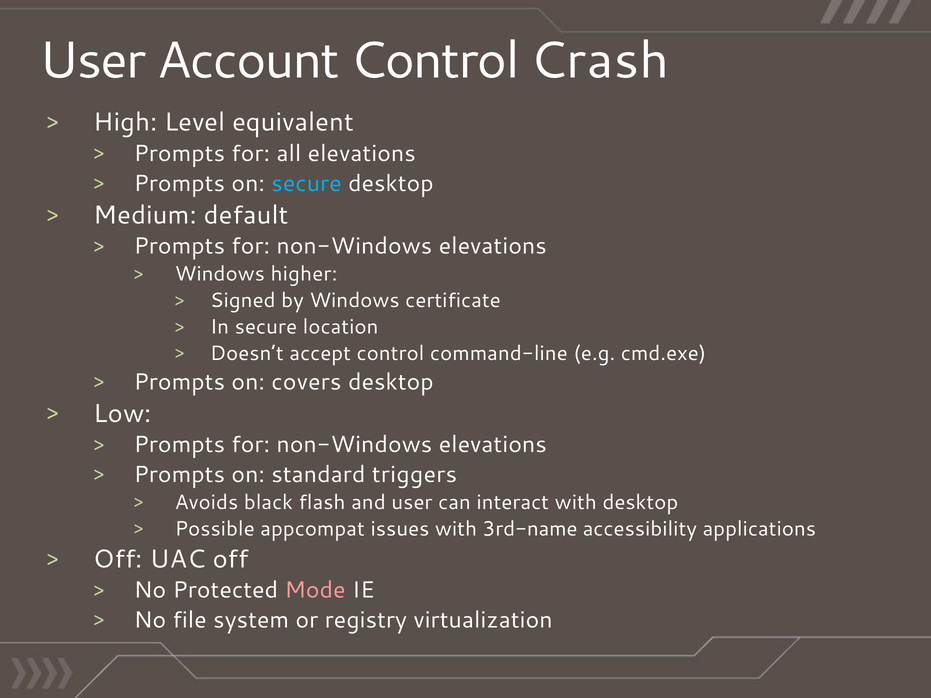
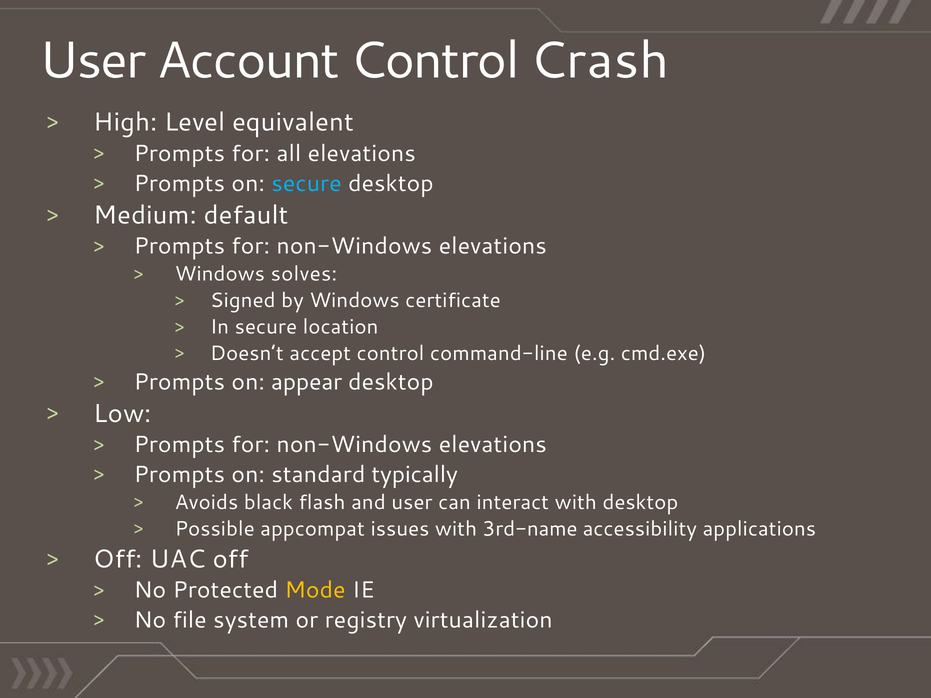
higher: higher -> solves (304, 274)
covers: covers -> appear (307, 382)
triggers: triggers -> typically (415, 475)
Mode colour: pink -> yellow (315, 591)
